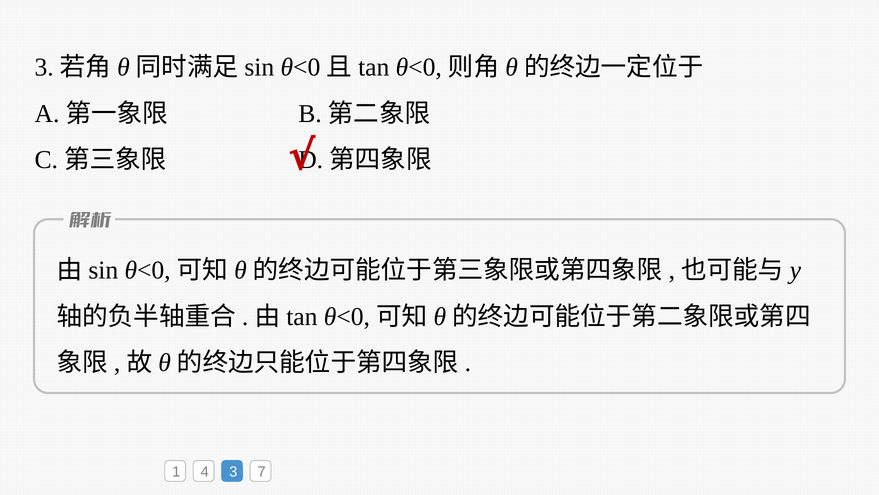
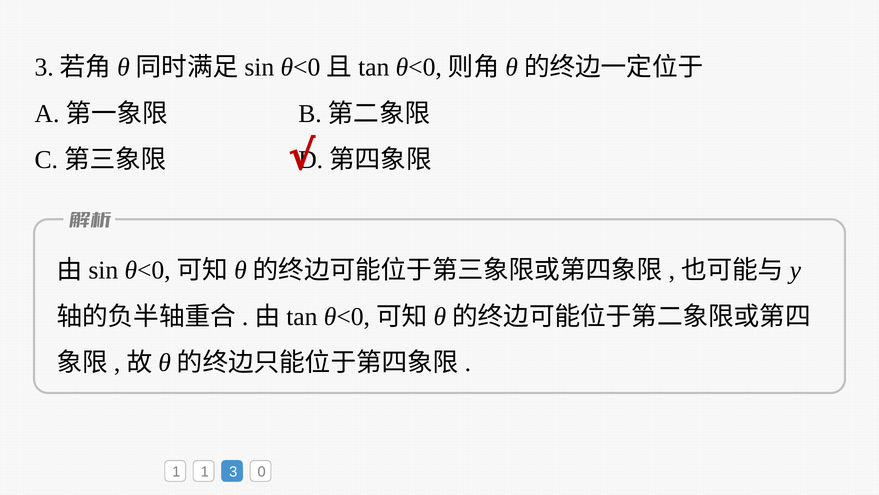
1 4: 4 -> 1 (205, 471)
7: 7 -> 0 (262, 471)
